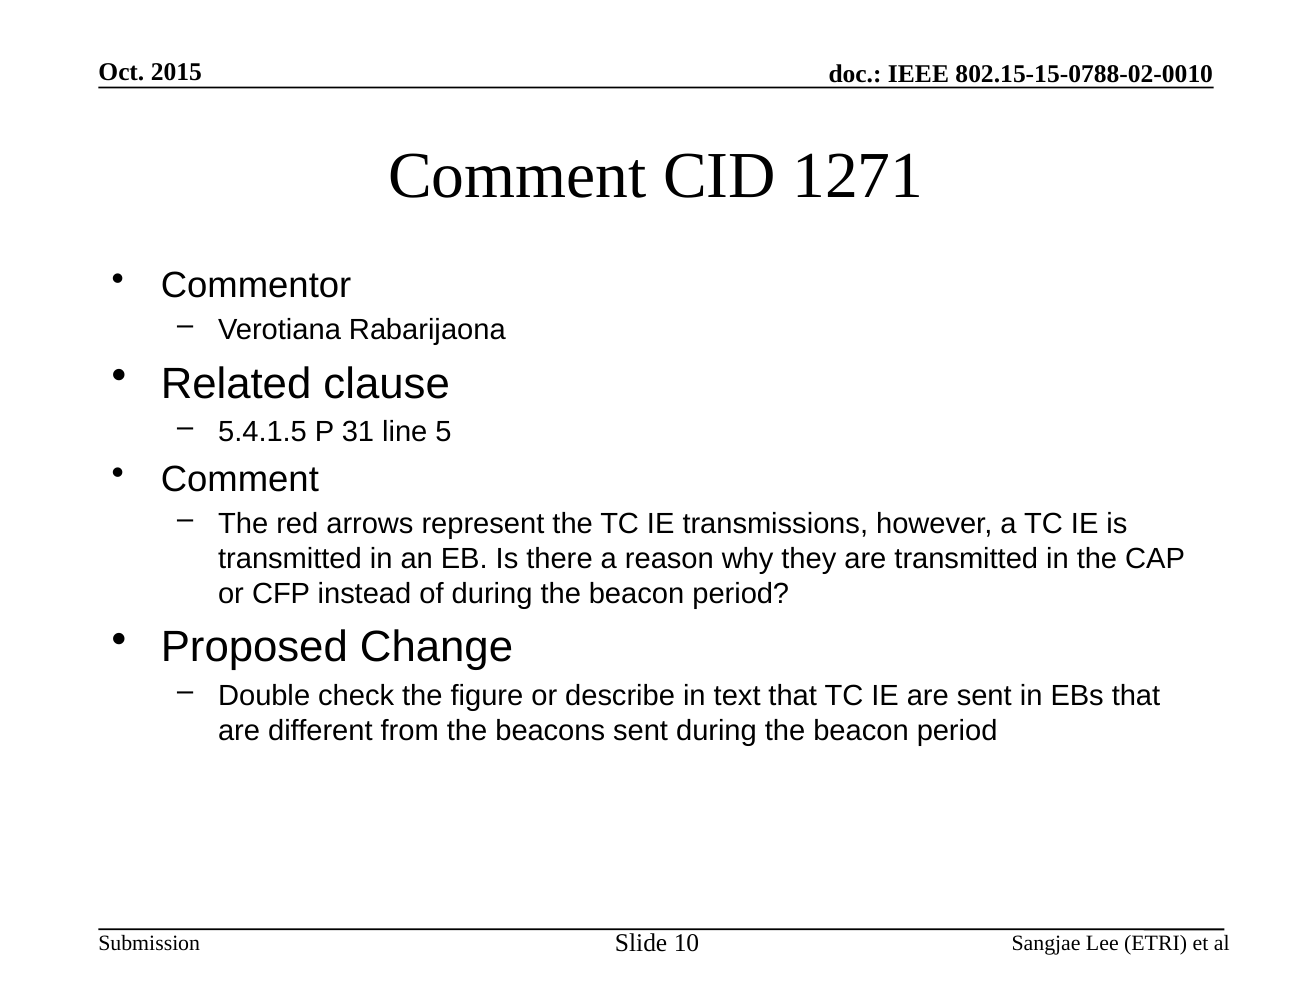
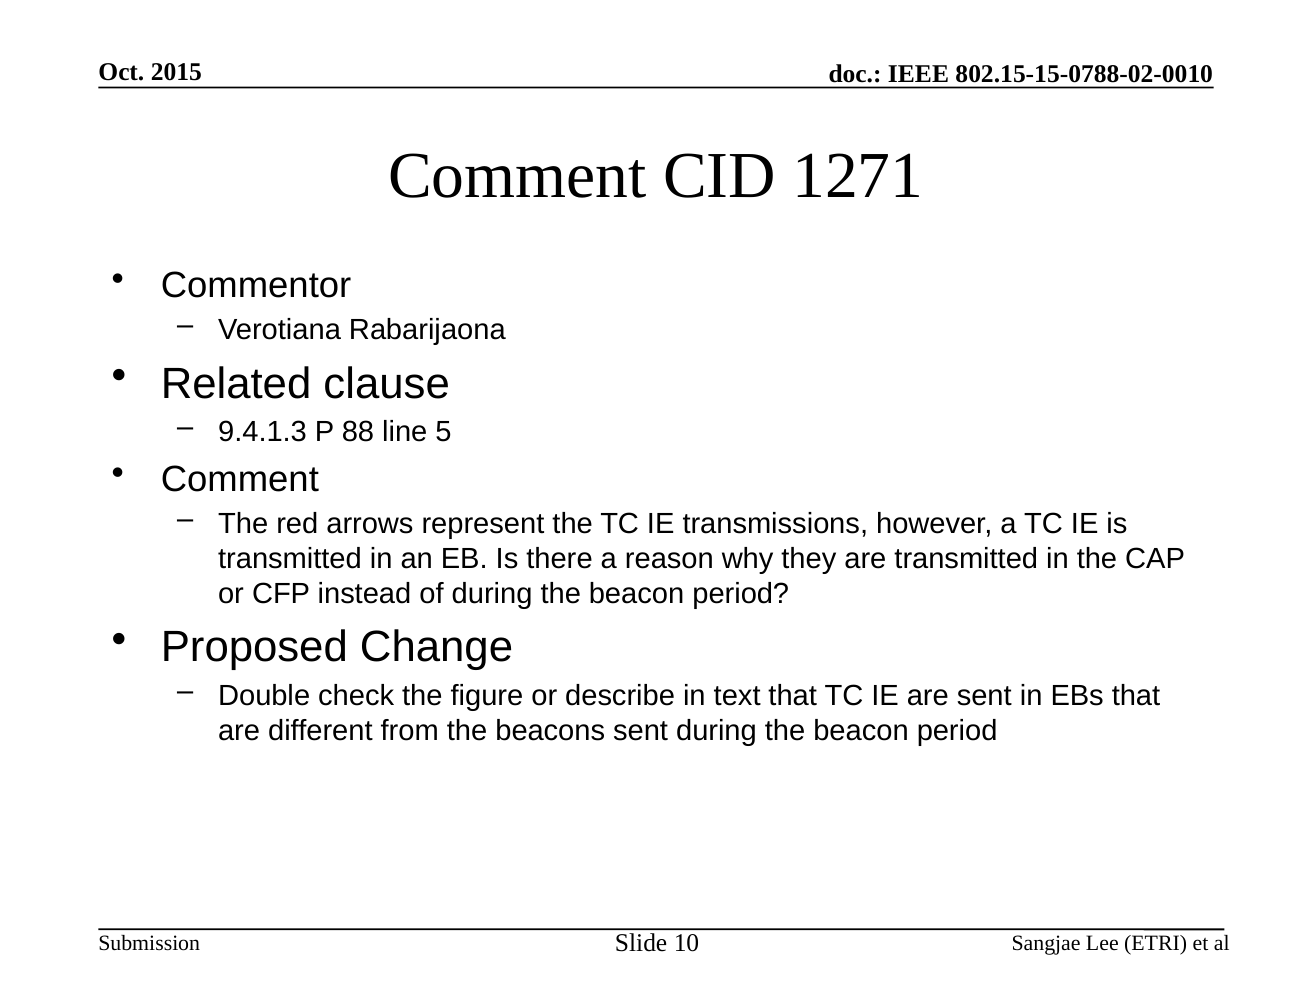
5.4.1.5: 5.4.1.5 -> 9.4.1.3 (263, 432)
31: 31 -> 88 (358, 432)
